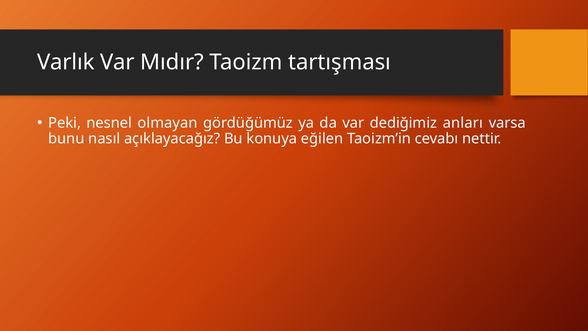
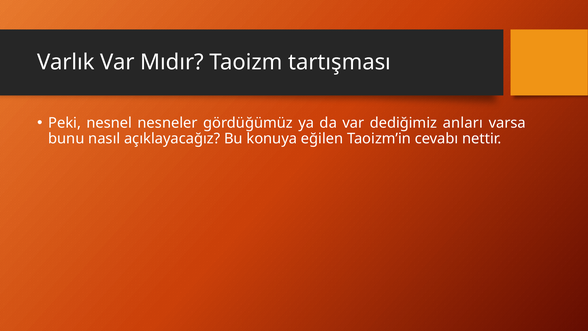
olmayan: olmayan -> nesneler (168, 123)
